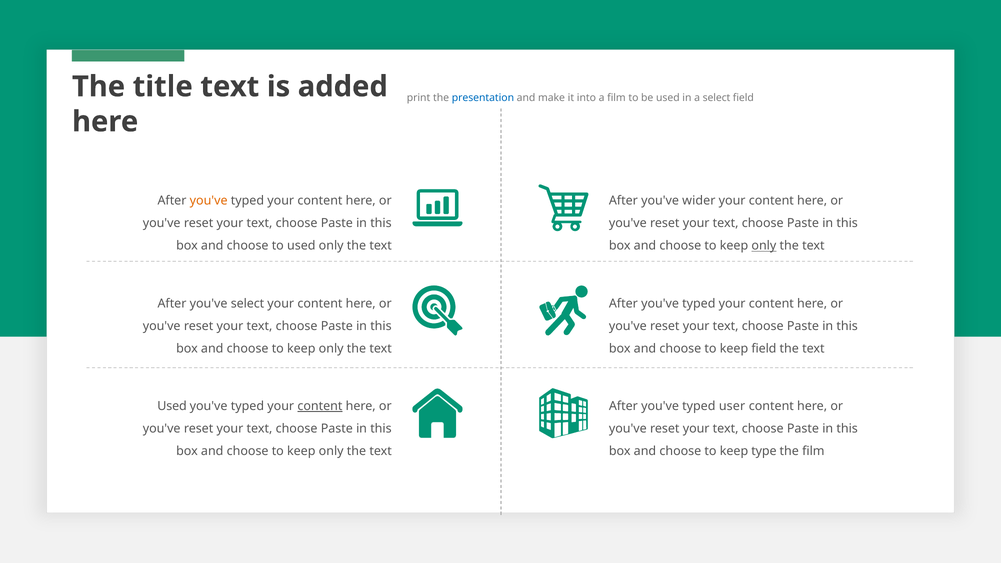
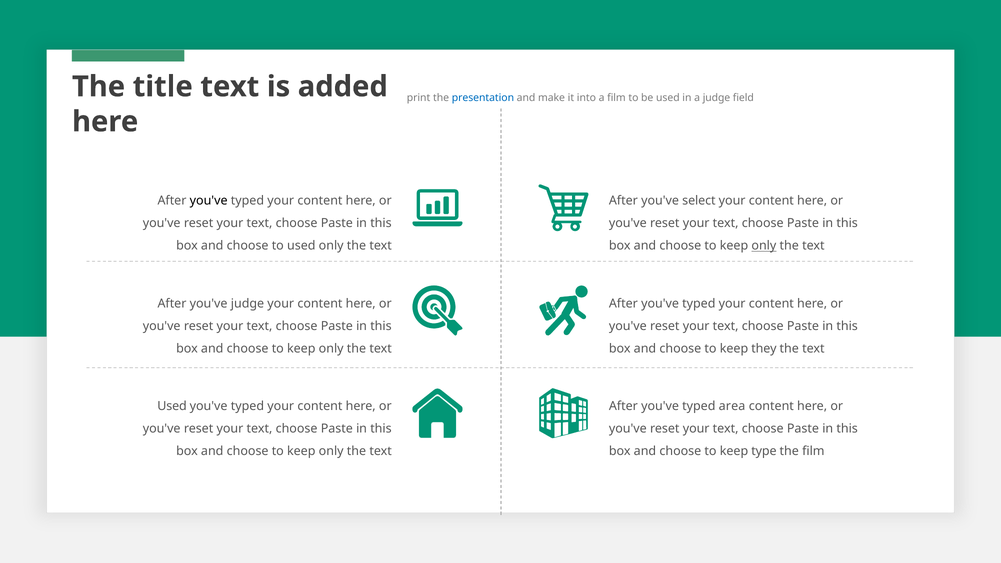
a select: select -> judge (716, 98)
you've colour: orange -> black (209, 201)
wider: wider -> select (699, 201)
you've select: select -> judge (247, 304)
keep field: field -> they (764, 349)
content underline: present -> none (320, 406)
user: user -> area (732, 406)
